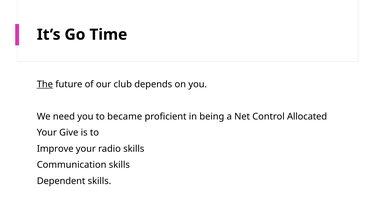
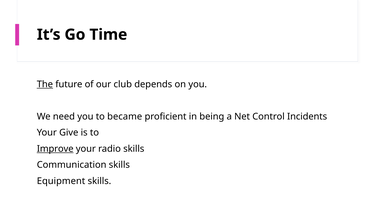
Allocated: Allocated -> Incidents (307, 117)
Improve underline: none -> present (55, 149)
Dependent: Dependent -> Equipment (61, 181)
